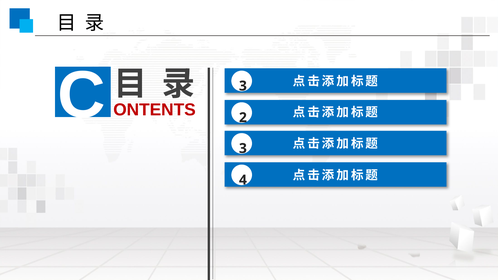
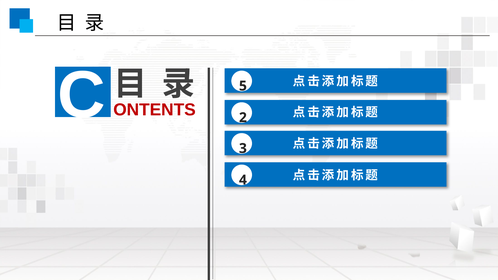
C 3: 3 -> 5 (243, 86)
